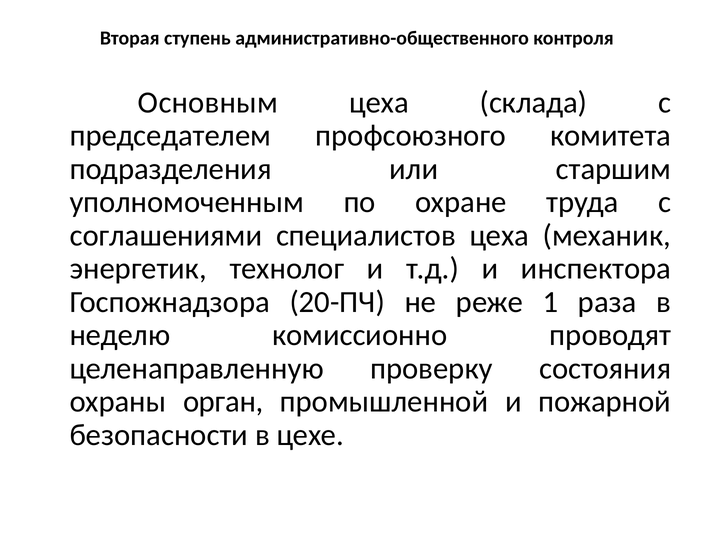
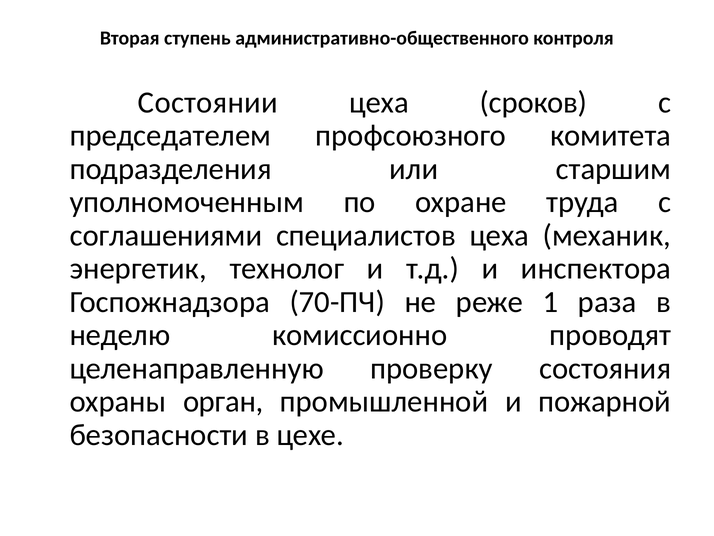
Основным: Основным -> Состоянии (208, 102)
склада: склада -> сроков (534, 102)
20-ПЧ: 20-ПЧ -> 70-ПЧ (337, 302)
